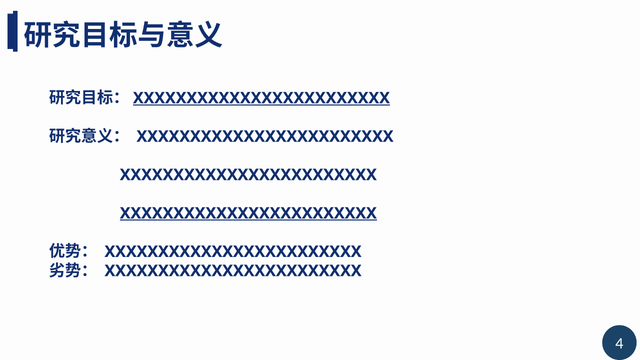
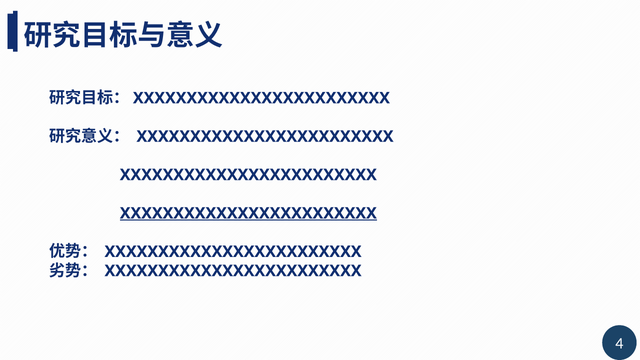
XXXXXXXXXXXXXXXXXXXXXXXX underline: present -> none (261, 98)
